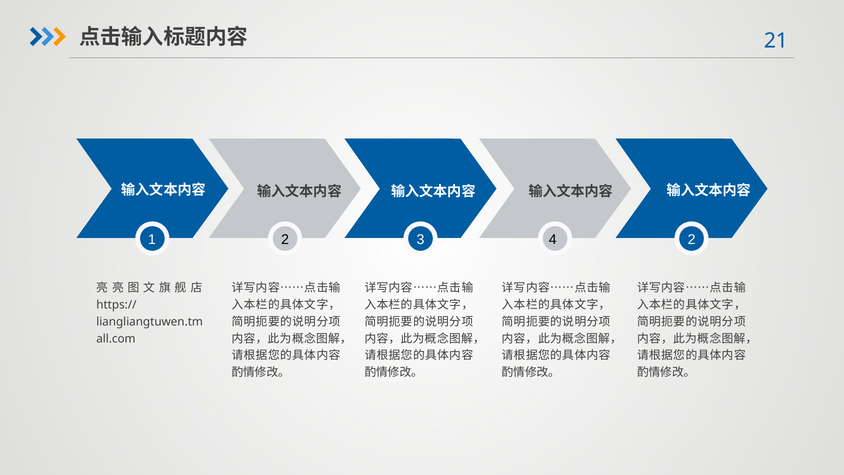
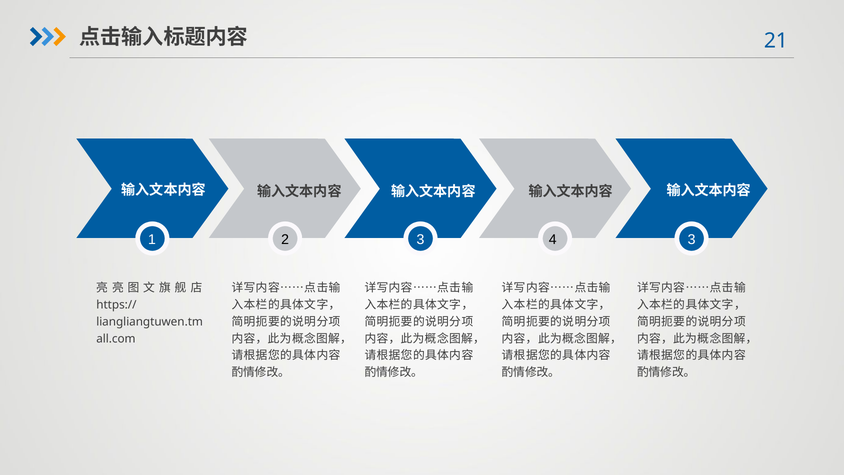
4 2: 2 -> 3 (692, 239)
